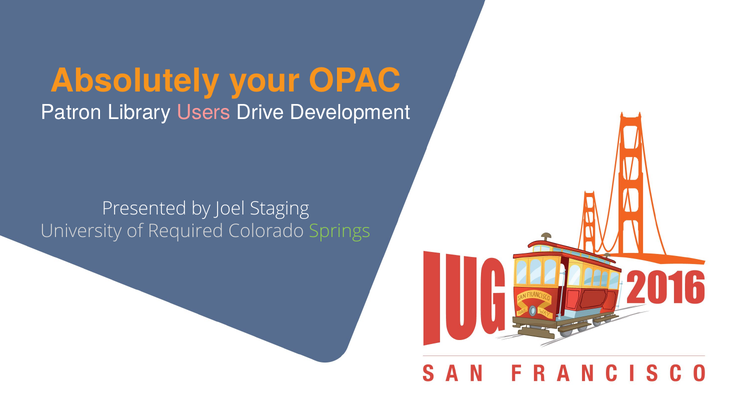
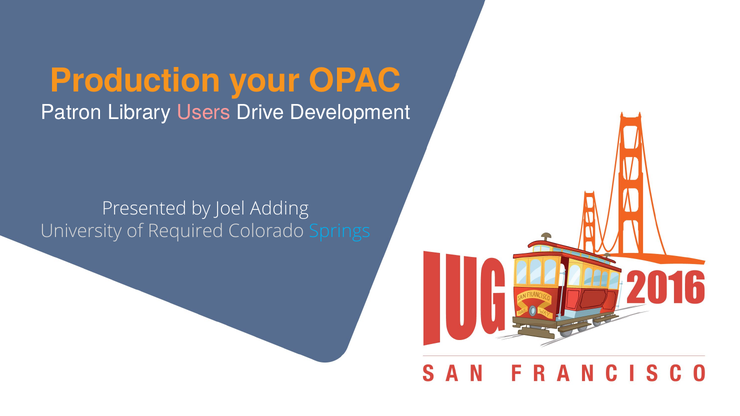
Absolutely: Absolutely -> Production (135, 81)
Staging: Staging -> Adding (279, 209)
Springs colour: light green -> light blue (340, 231)
